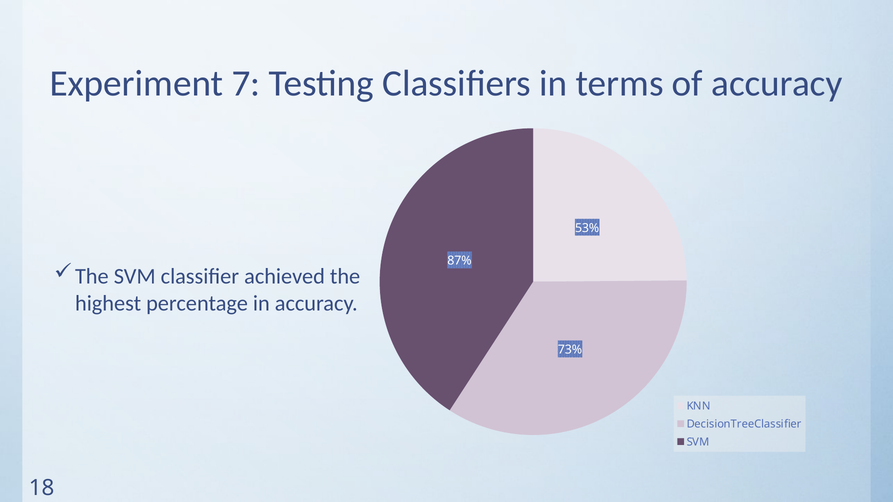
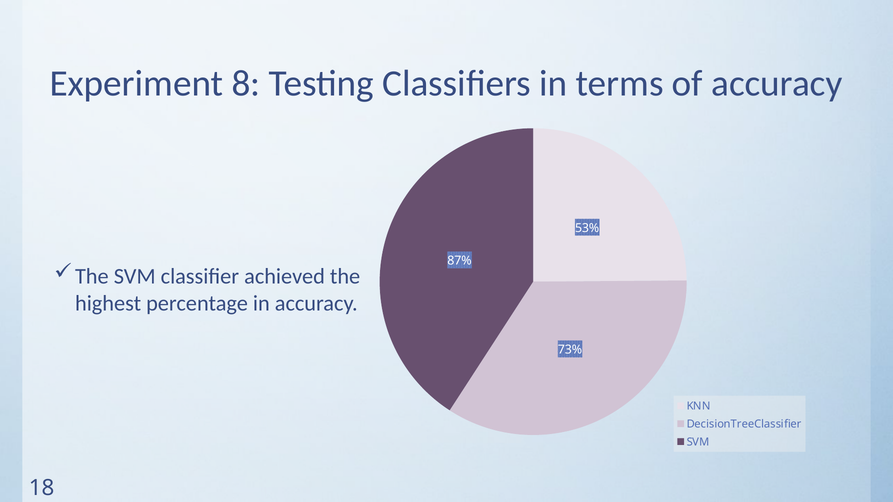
7: 7 -> 8 (246, 84)
